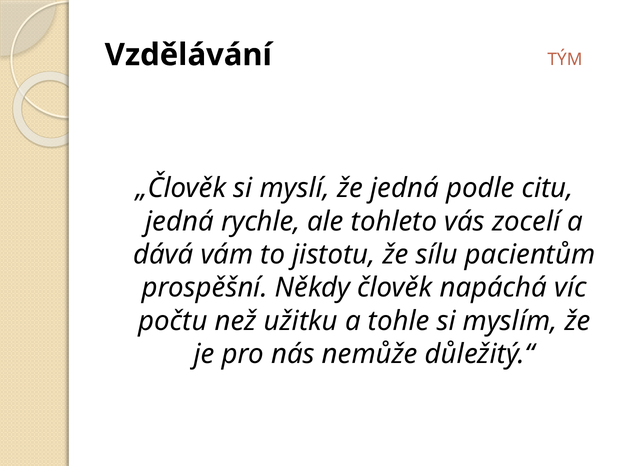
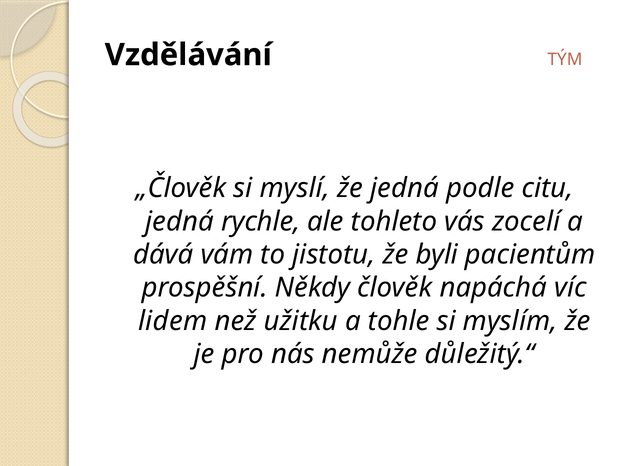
sílu: sílu -> byli (437, 254)
počtu: počtu -> lidem (173, 321)
